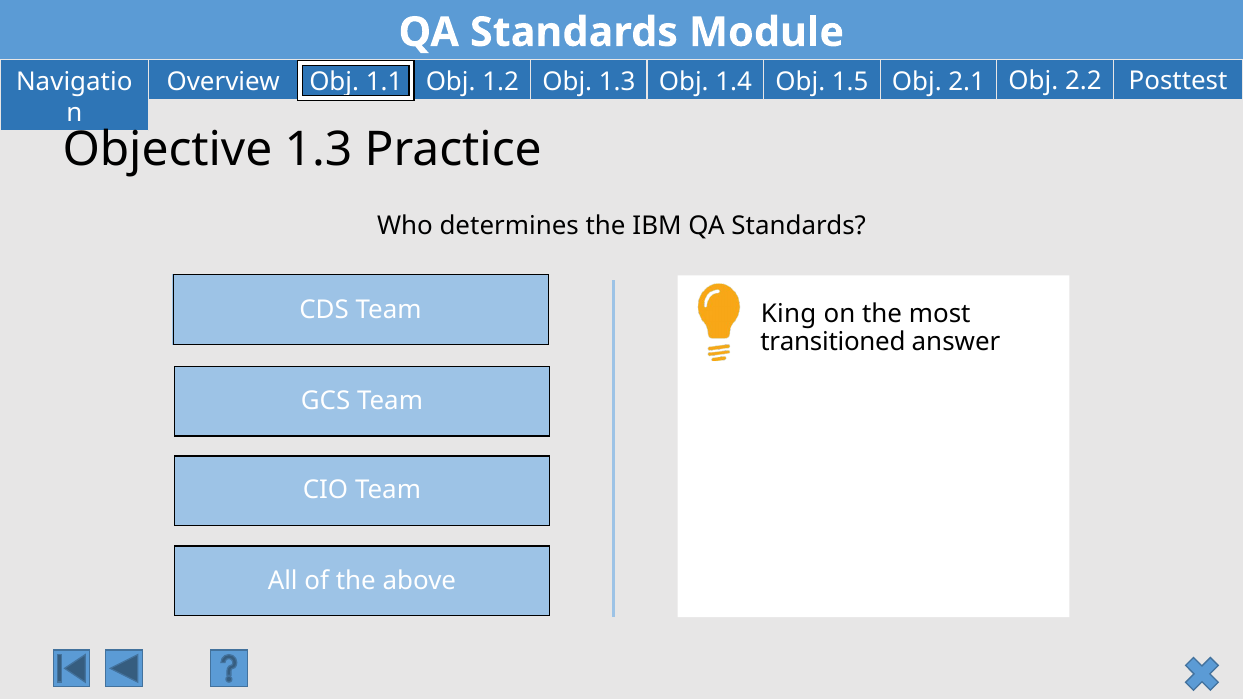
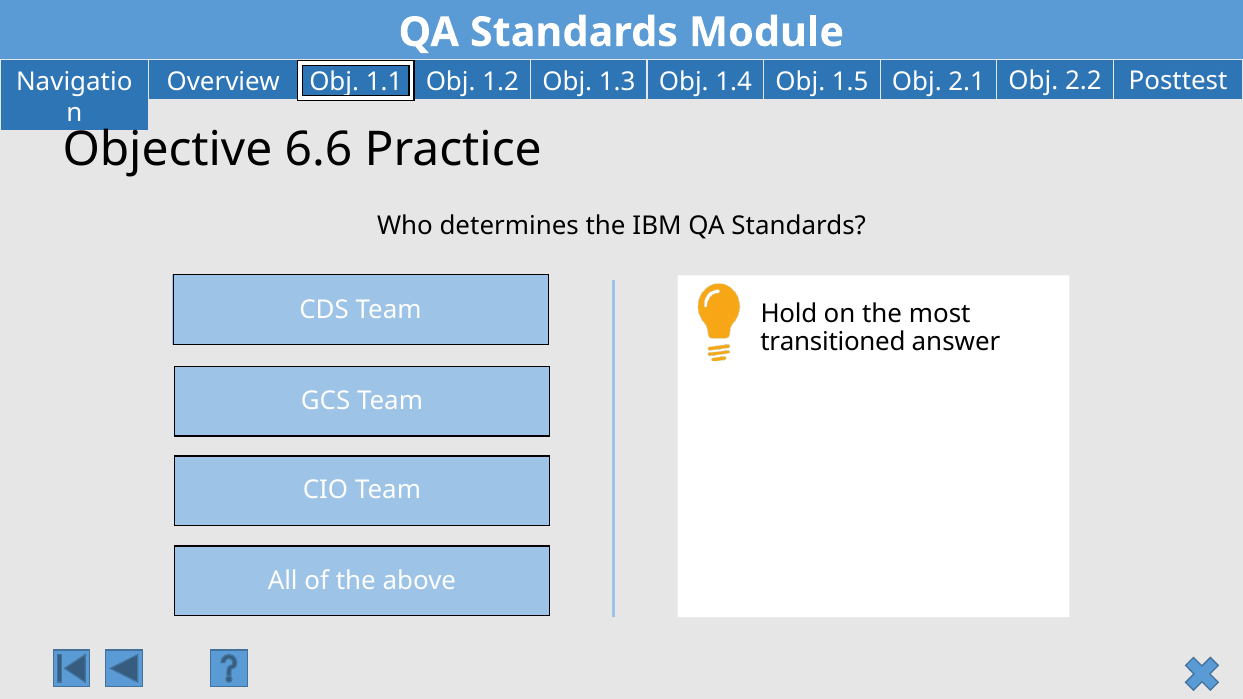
Objective 1.3: 1.3 -> 6.6 (318, 149)
King: King -> Hold (789, 314)
